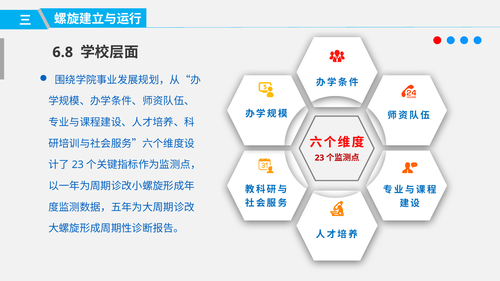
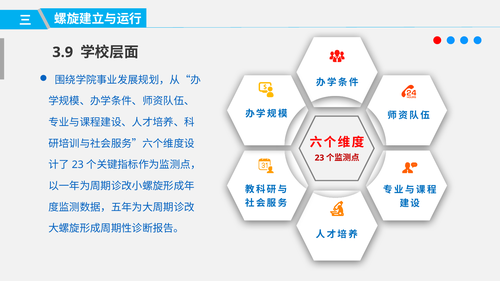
6.8: 6.8 -> 3.9 (63, 52)
